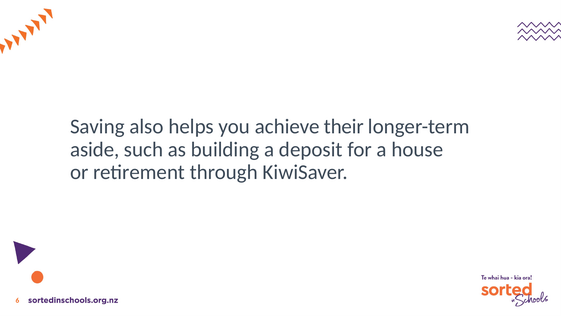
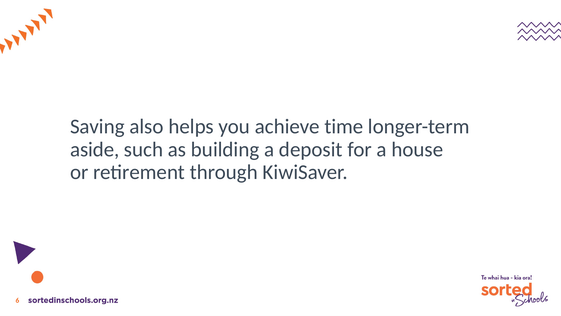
their: their -> time (344, 127)
